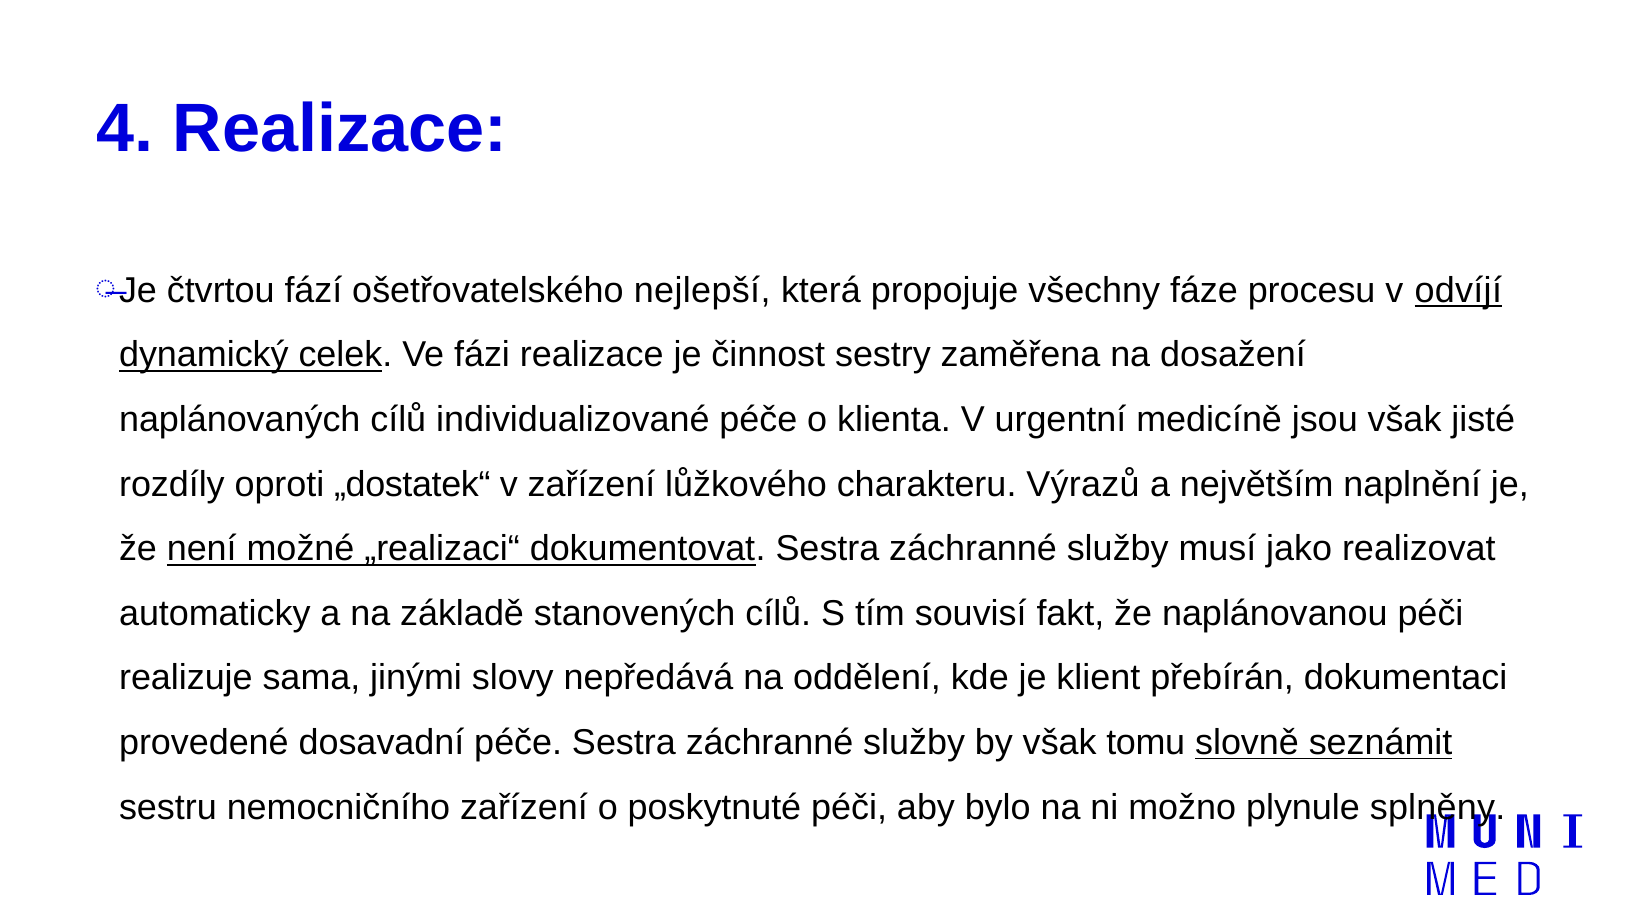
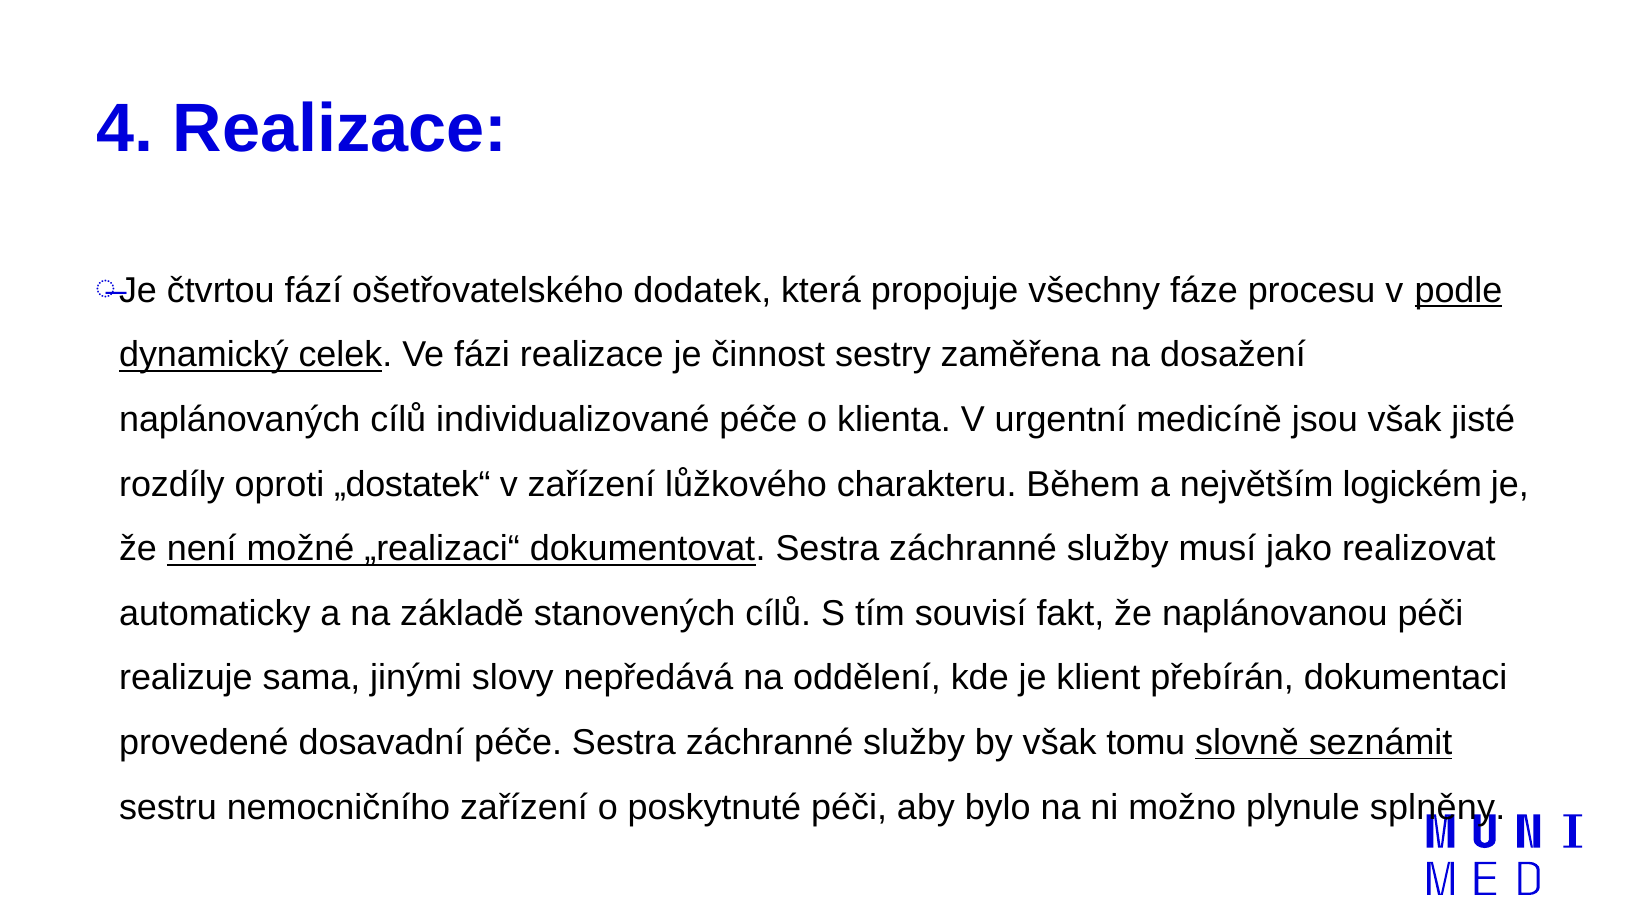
nejlepší: nejlepší -> dodatek (702, 290)
odvíjí: odvíjí -> podle (1458, 290)
Výrazů: Výrazů -> Během (1083, 484)
naplnění: naplnění -> logickém (1412, 484)
